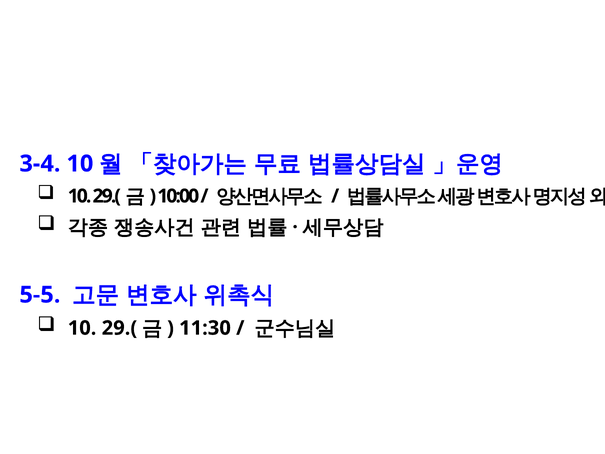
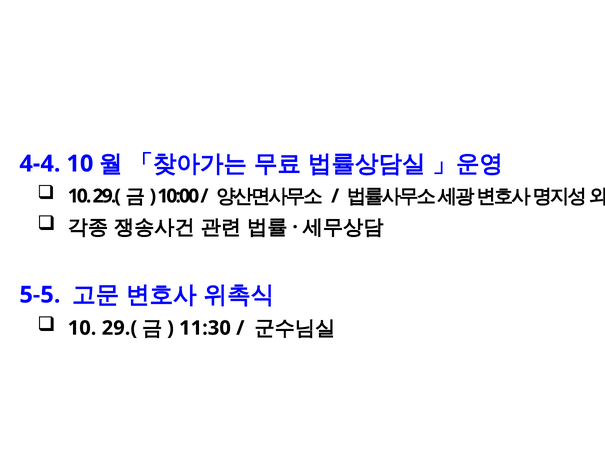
3-4: 3-4 -> 4-4 (40, 164)
